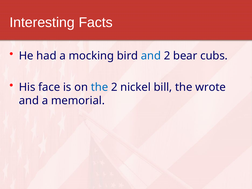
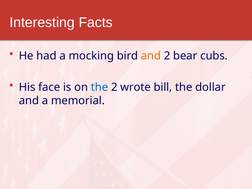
and colour: blue -> orange (151, 56)
nickel: nickel -> wrote (136, 87)
wrote: wrote -> dollar (210, 87)
